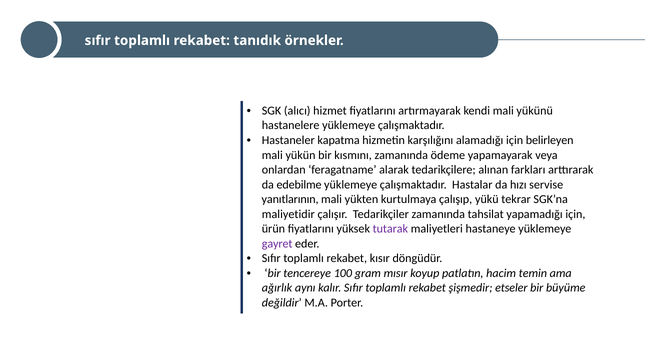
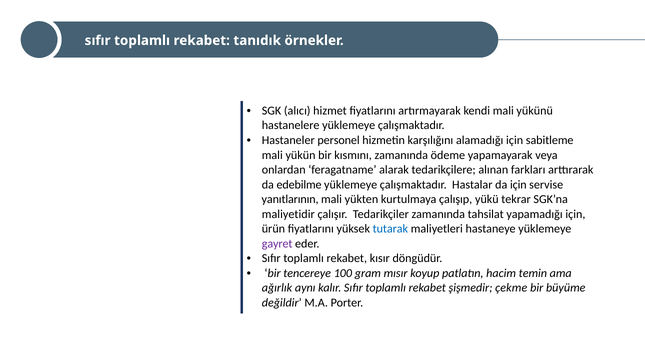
kapatma: kapatma -> personel (339, 140)
belirleyen: belirleyen -> sabitleme (550, 140)
da hızı: hızı -> için (518, 184)
tutarak colour: purple -> blue (390, 229)
etseler: etseler -> çekme (511, 288)
